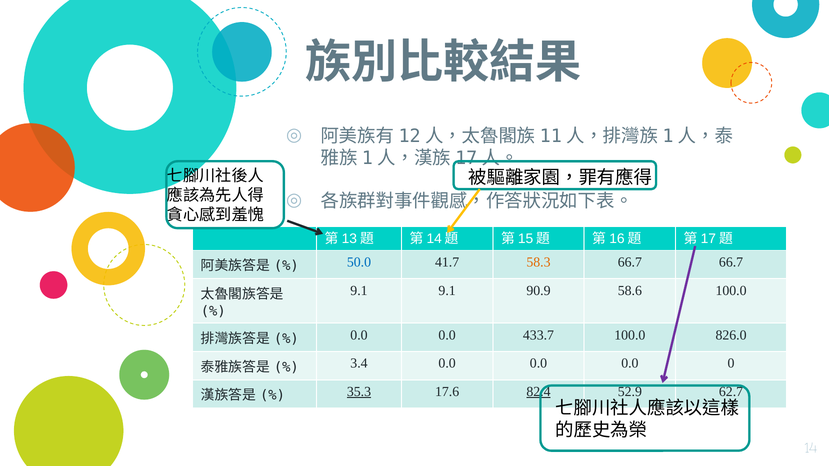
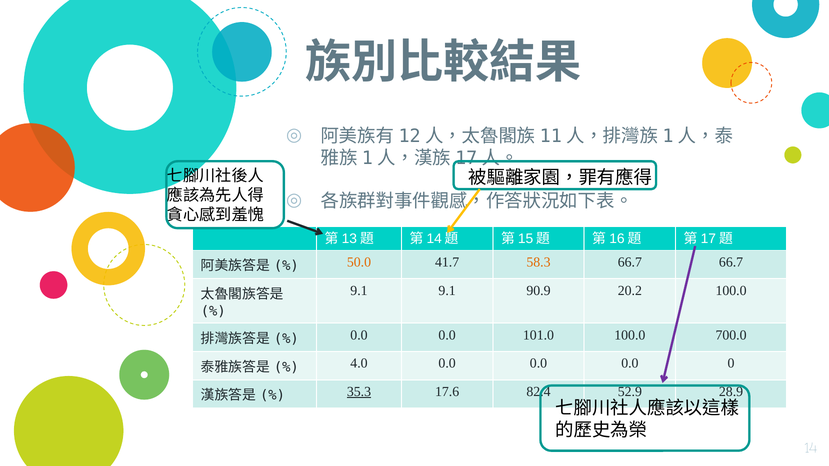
50.0 colour: blue -> orange (359, 262)
58.6: 58.6 -> 20.2 (630, 291)
433.7: 433.7 -> 101.0 (538, 335)
826.0: 826.0 -> 700.0 (731, 335)
3.4: 3.4 -> 4.0 (359, 364)
82.4 underline: present -> none (538, 392)
62.7: 62.7 -> 28.9 (731, 392)
